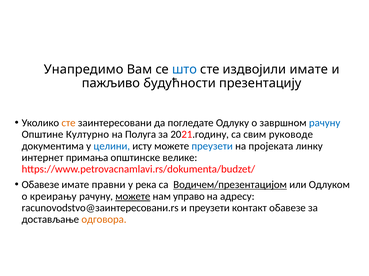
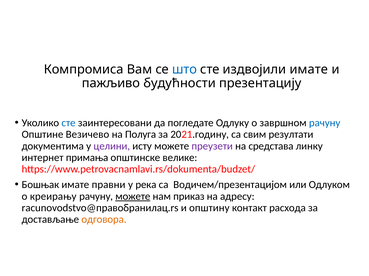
Унапредимо: Унапредимо -> Компромиса (84, 70)
сте colour: orange -> blue (68, 123)
Културно: Културно -> Везичево (87, 135)
руководе: руководе -> резултати (291, 135)
целини colour: blue -> purple (112, 146)
преузети colour: blue -> purple (212, 146)
пројеката: пројеката -> средстава (271, 146)
Обавезе: Обавезе -> Бошњак (40, 185)
Водичем/презентацијом underline: present -> none (230, 185)
управо: управо -> приказ (189, 197)
racunovodstvo@заинтересовани.rs: racunovodstvo@заинтересовани.rs -> racunovodstvo@правобранилац.rs (100, 208)
и преузети: преузети -> општину (209, 208)
контакт обавезе: обавезе -> расхода (287, 208)
